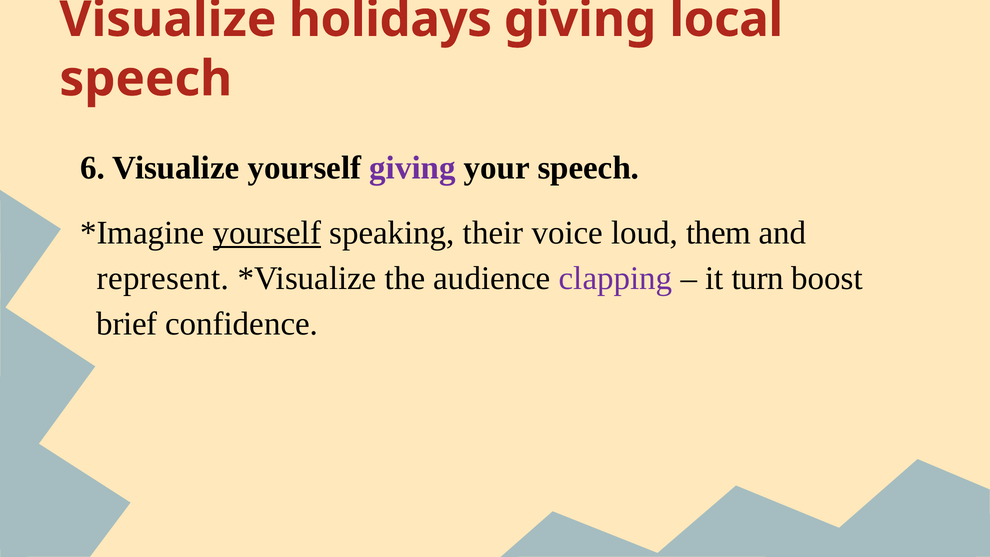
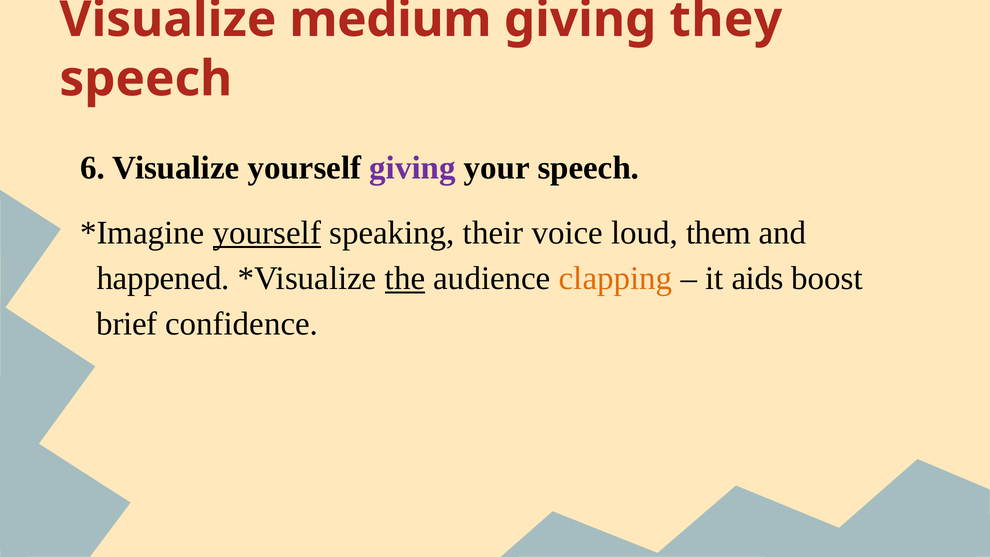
holidays: holidays -> medium (390, 20)
local: local -> they (726, 20)
represent: represent -> happened (163, 278)
the underline: none -> present (405, 278)
clapping colour: purple -> orange (616, 278)
turn: turn -> aids (758, 278)
